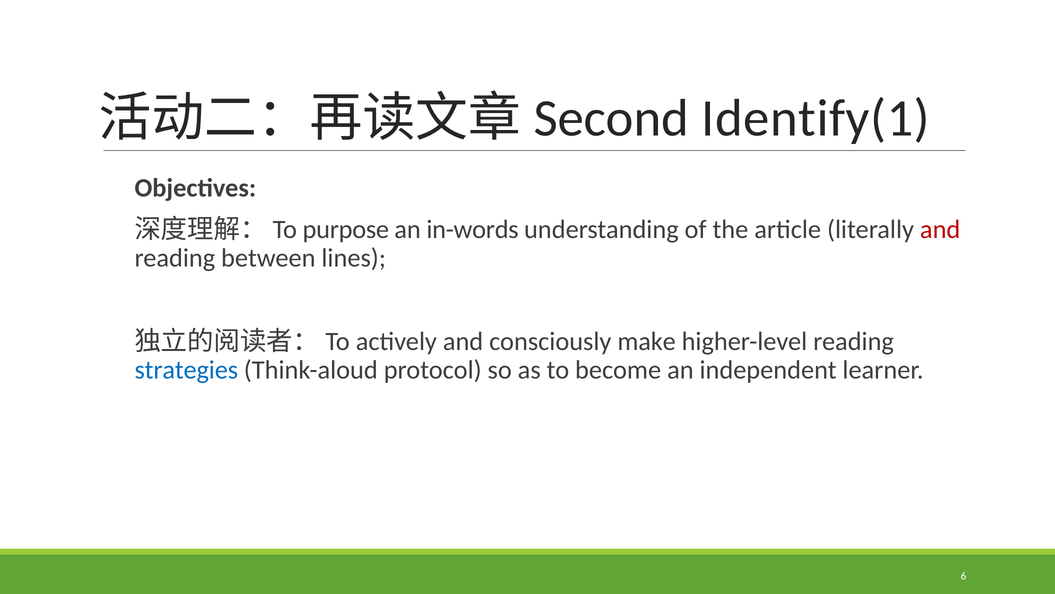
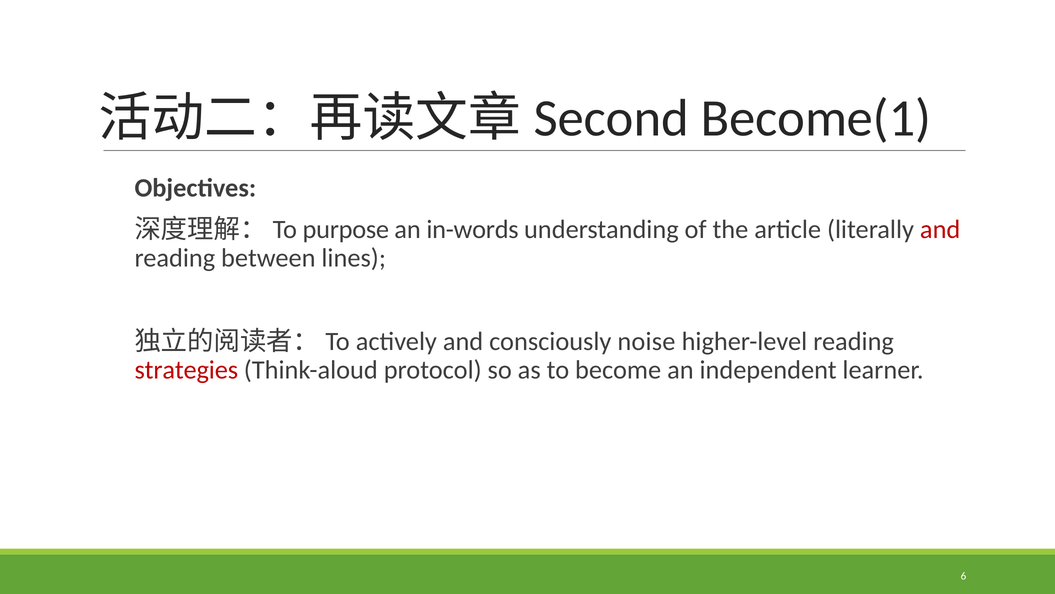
Identify(1: Identify(1 -> Become(1 (816, 118)
make: make -> noise (646, 341)
strategies colour: blue -> red (186, 370)
